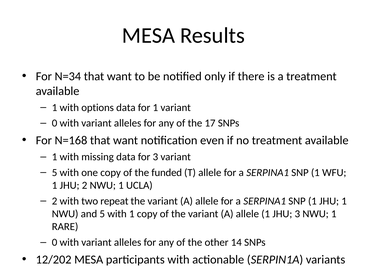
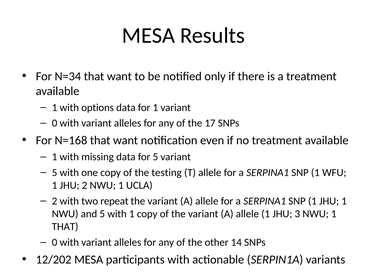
for 3: 3 -> 5 (155, 157)
funded: funded -> testing (167, 173)
RARE: RARE -> THAT (65, 227)
